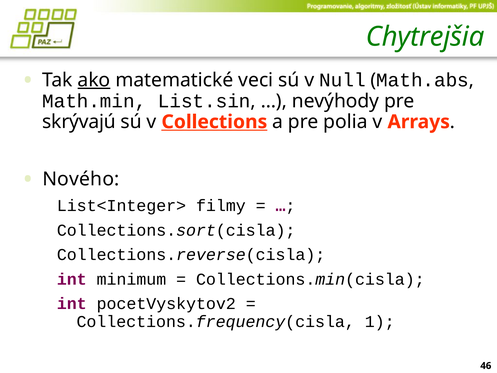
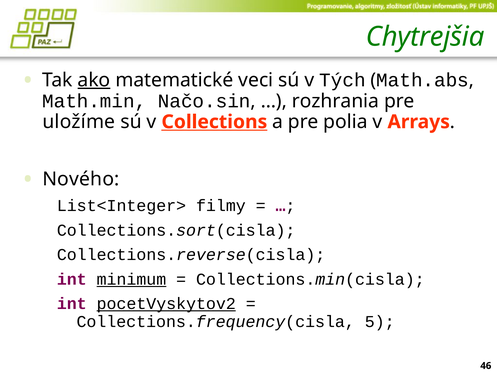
Null: Null -> Tých (342, 80)
List.sin: List.sin -> Načo.sin (204, 101)
nevýhody: nevýhody -> rozhrania (336, 101)
skrývajú: skrývajú -> uložíme (79, 122)
minimum underline: none -> present (131, 279)
pocetVyskytov2 underline: none -> present (166, 304)
1: 1 -> 5 (380, 321)
